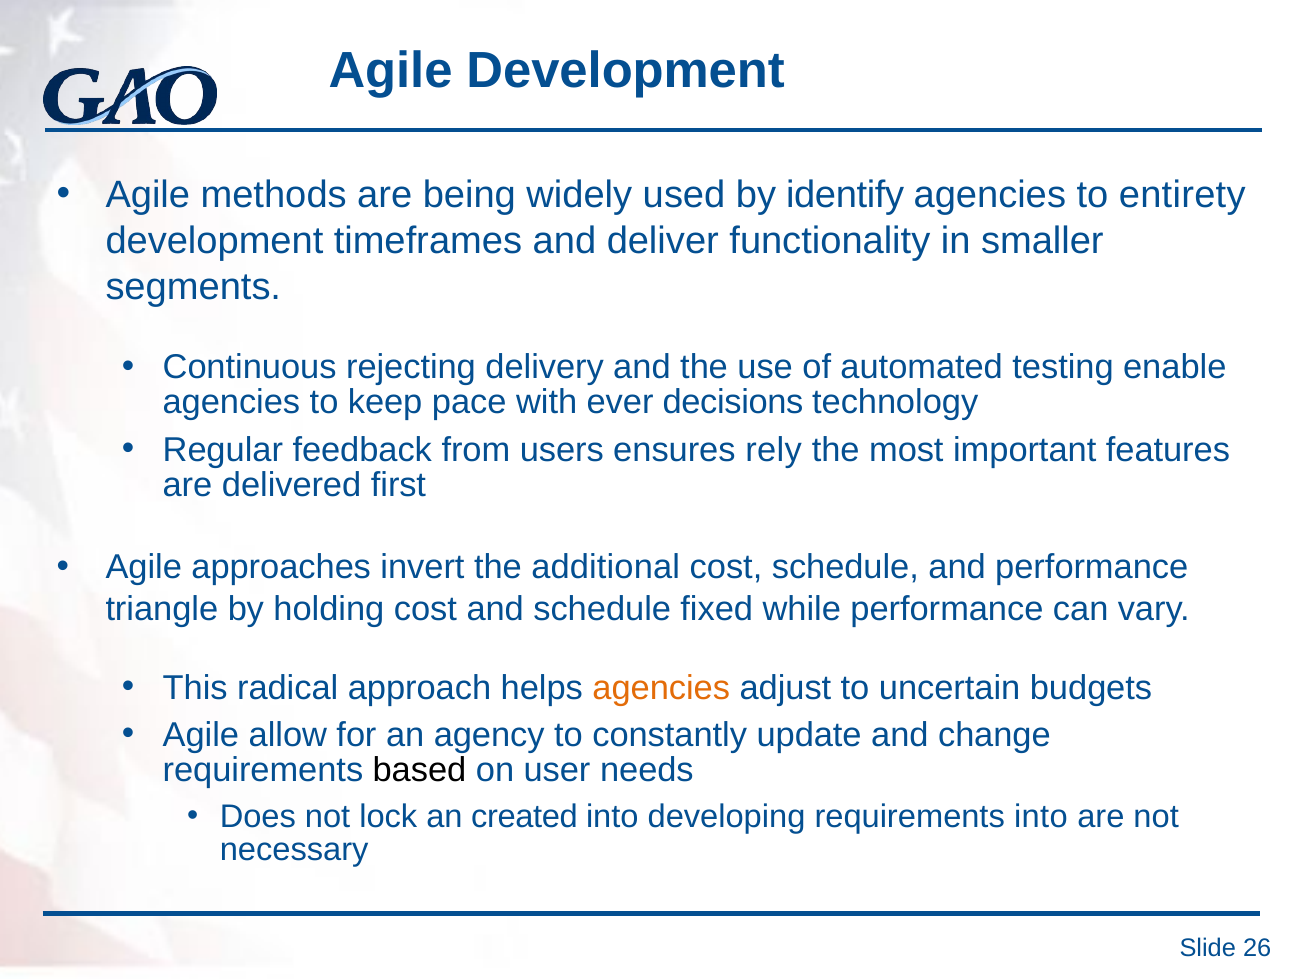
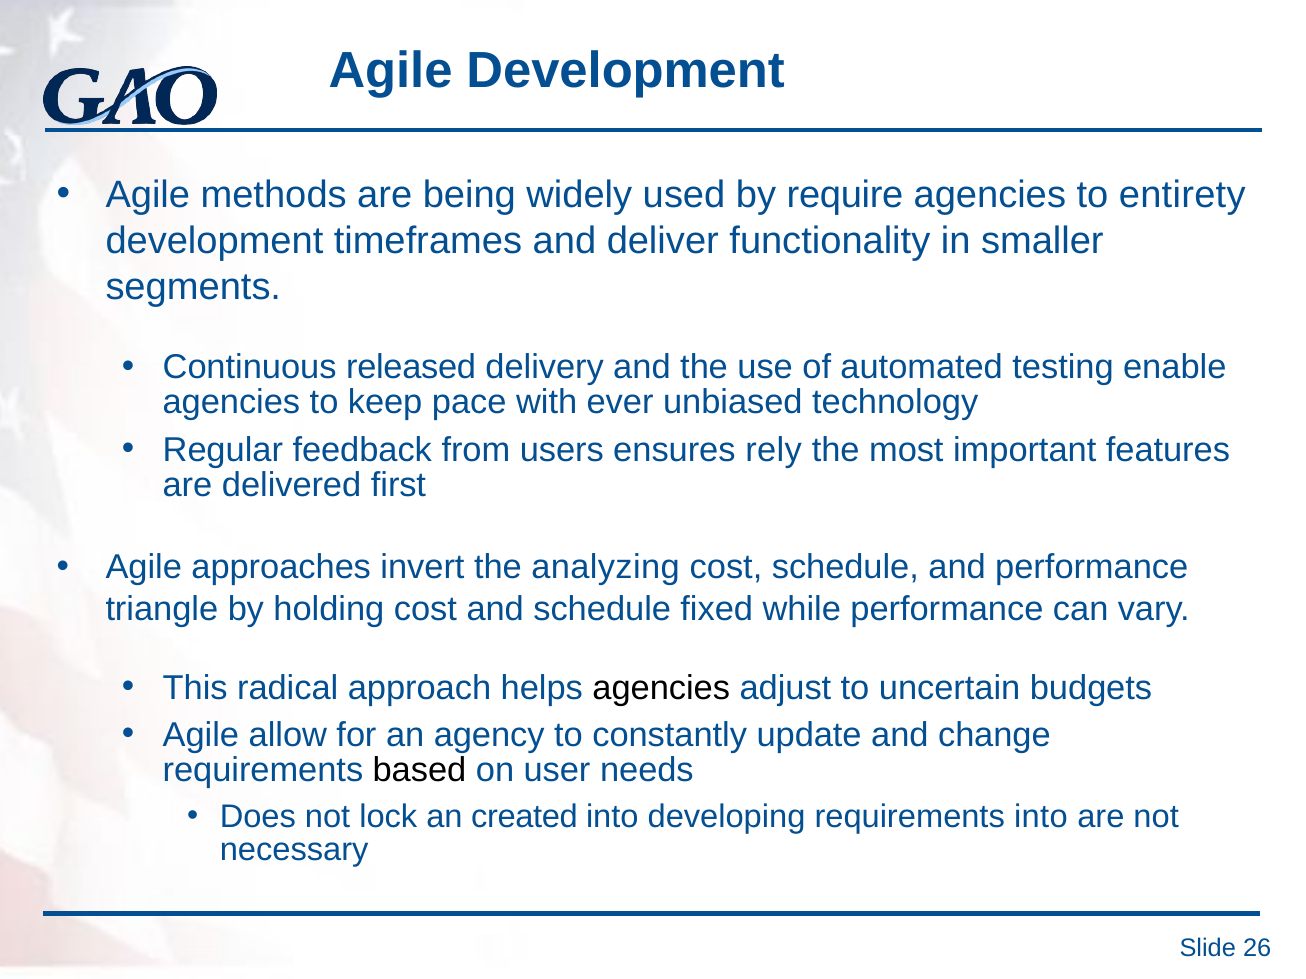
identify: identify -> require (845, 195)
rejecting: rejecting -> released (411, 368)
decisions: decisions -> unbiased (733, 403)
additional: additional -> analyzing (606, 568)
agencies colour: orange -> black (661, 688)
